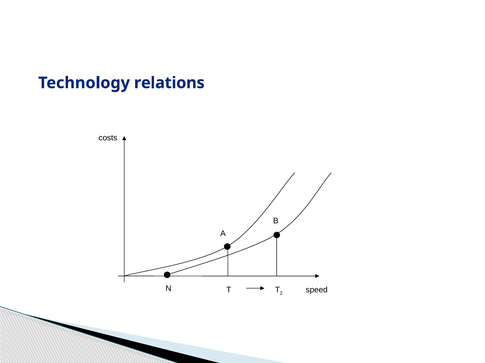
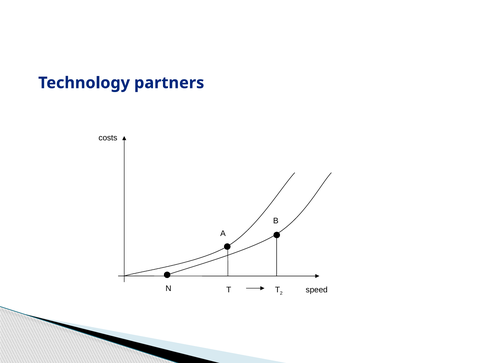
relations: relations -> partners (169, 83)
